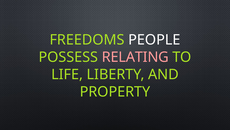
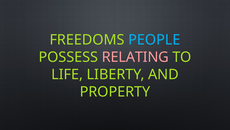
PEOPLE colour: white -> light blue (154, 40)
